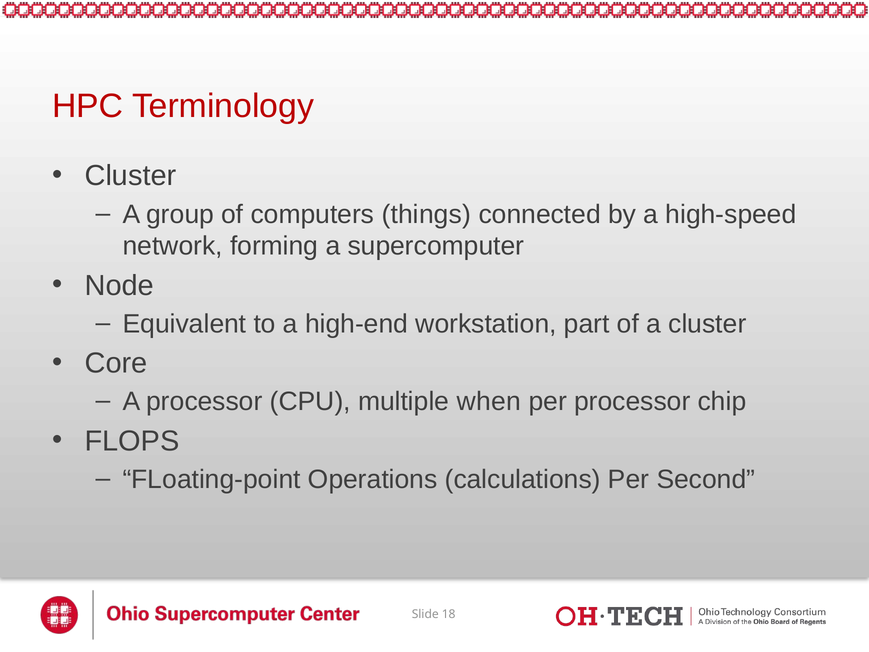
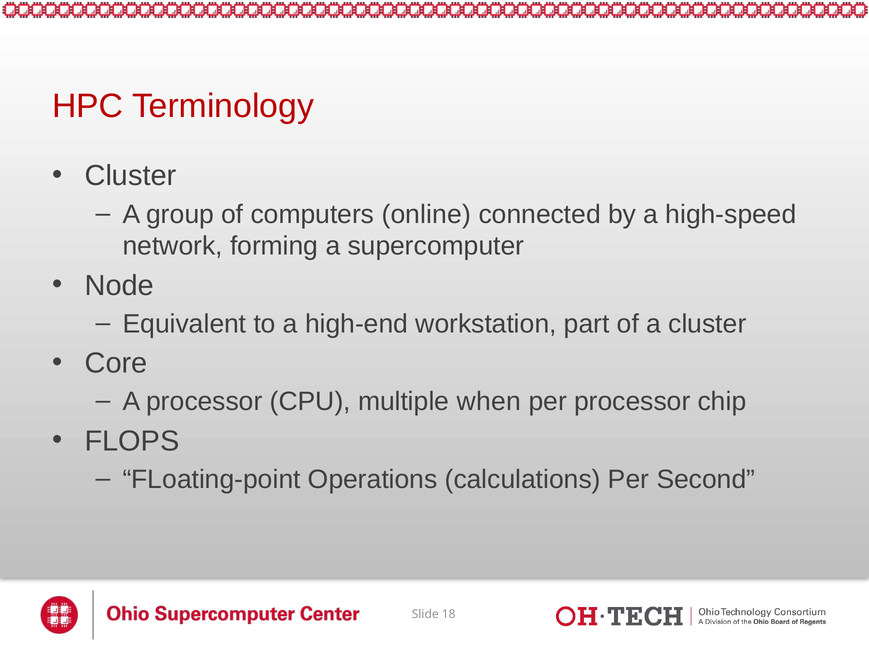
things: things -> online (426, 214)
